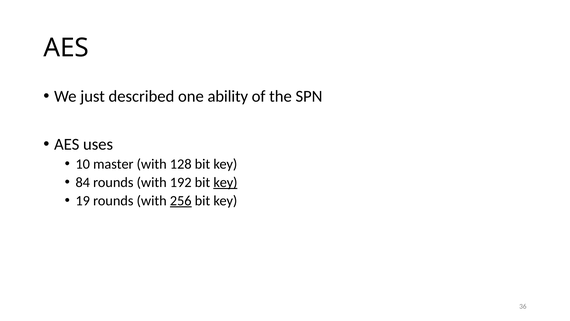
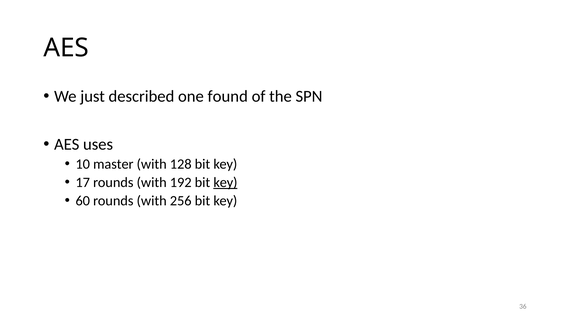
ability: ability -> found (228, 96)
84: 84 -> 17 (83, 182)
19: 19 -> 60 (83, 201)
256 underline: present -> none (181, 201)
